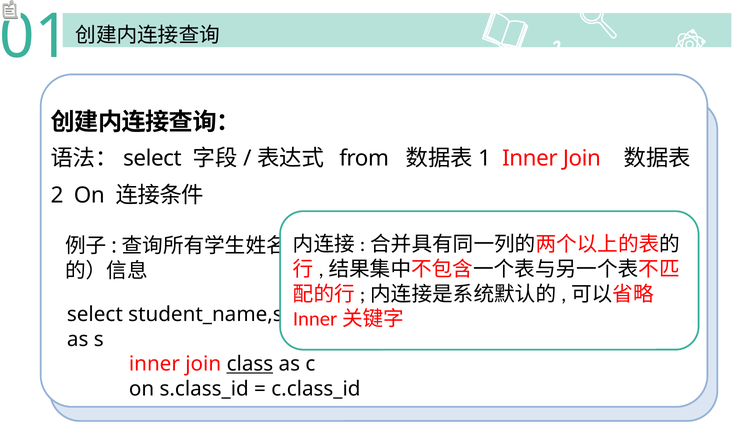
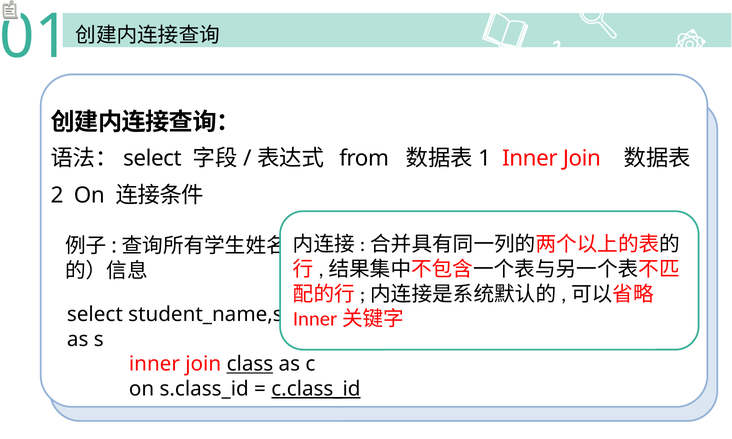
c.class_id underline: none -> present (316, 389)
